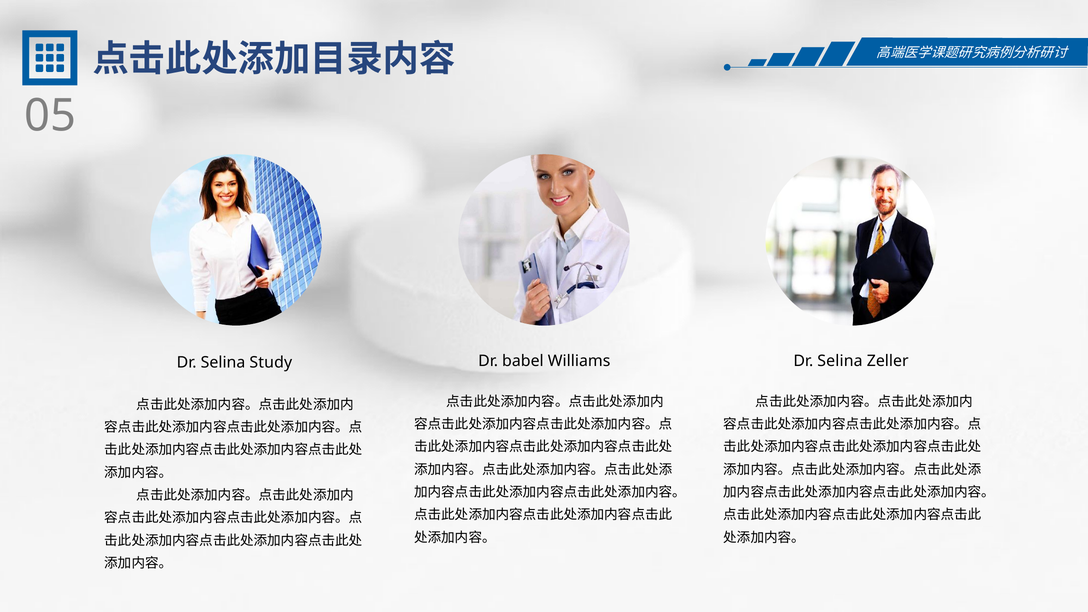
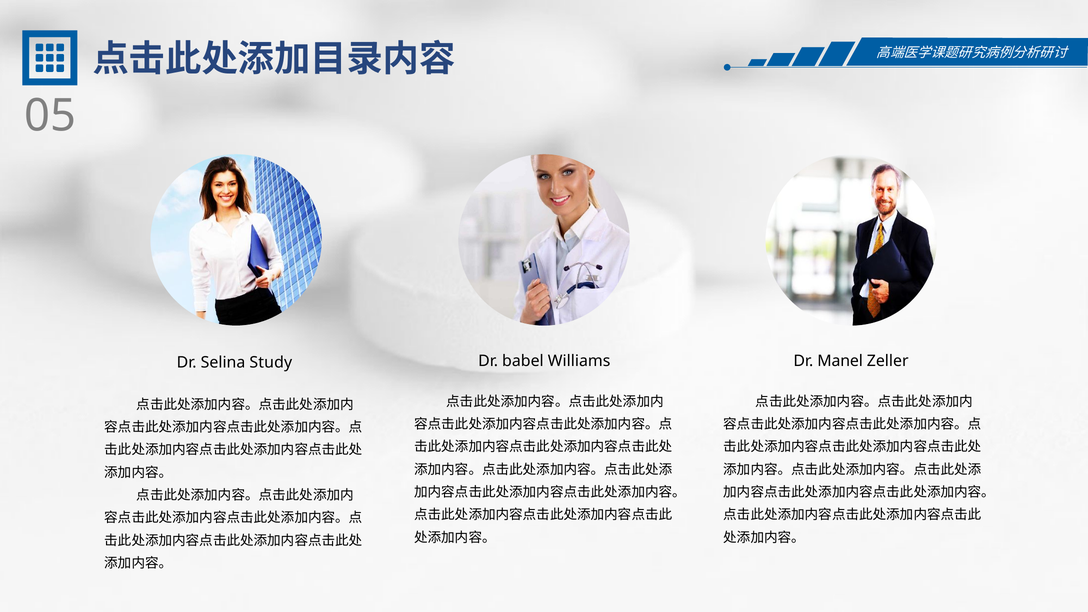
Selina: Selina -> Manel (840, 361)
